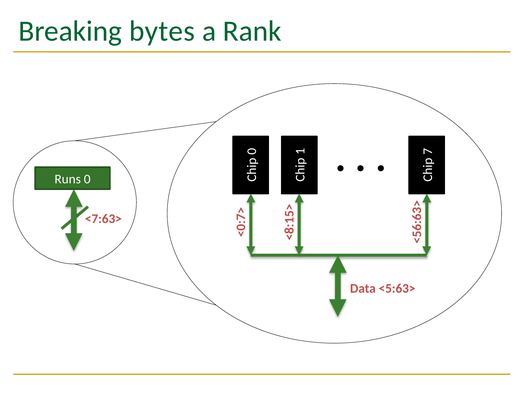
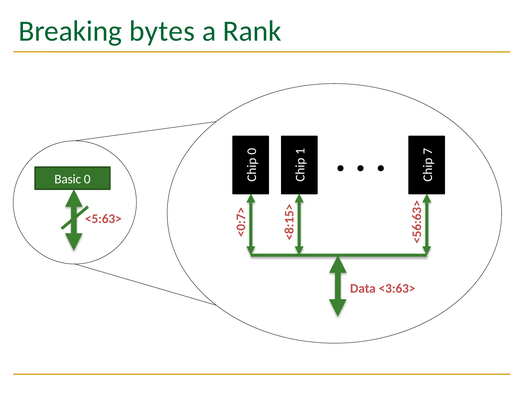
Runs: Runs -> Basic (68, 179)
<7:63>: <7:63> -> <5:63> (103, 219)
<5:63>: <5:63> -> <3:63> (397, 289)
